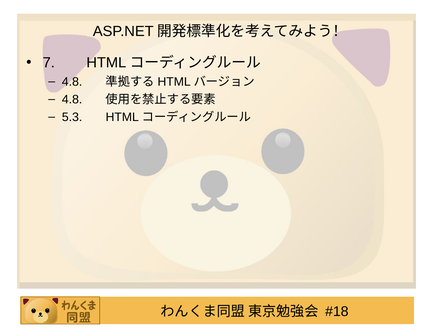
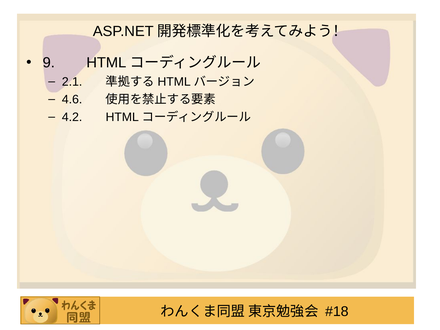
7: 7 -> 9 (49, 63)
4.8: 4.8 -> 2.1 (72, 82)
4.8: 4.8 -> 4.6 (72, 99)
5.3: 5.3 -> 4.2 (72, 117)
